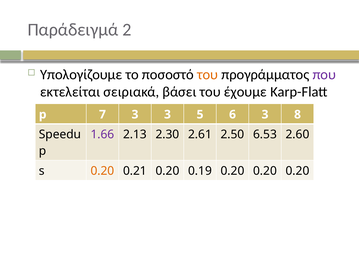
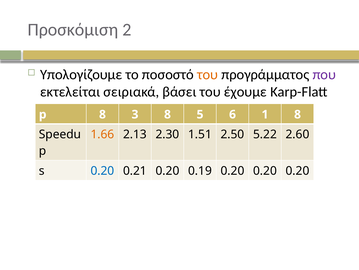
Παράδειγμά: Παράδειγμά -> Προσκόμιση (73, 30)
p 7: 7 -> 8 (102, 114)
3 3: 3 -> 8 (167, 114)
6 3: 3 -> 1 (265, 114)
1.66 colour: purple -> orange (102, 134)
2.61: 2.61 -> 1.51 (200, 134)
6.53: 6.53 -> 5.22 (265, 134)
0.20 colour: orange -> blue (102, 170)
